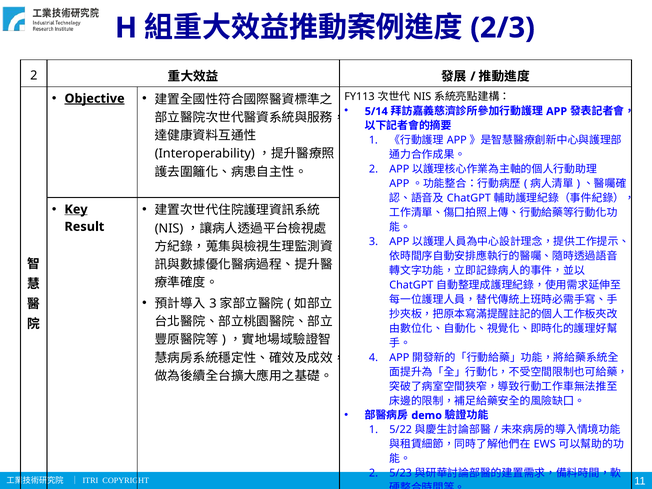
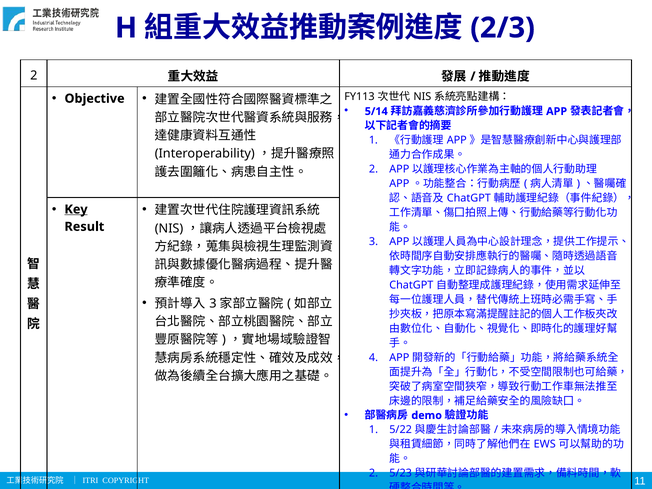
Objective underline: present -> none (95, 99)
